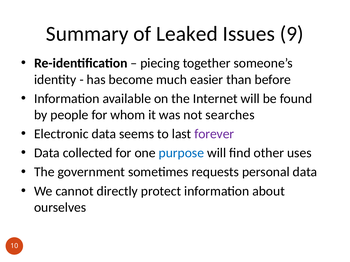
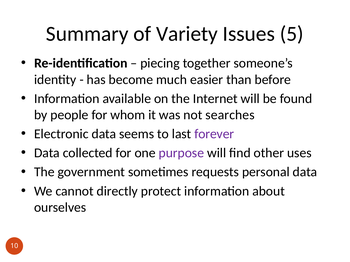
Leaked: Leaked -> Variety (187, 34)
9: 9 -> 5 (292, 34)
purpose colour: blue -> purple (181, 153)
